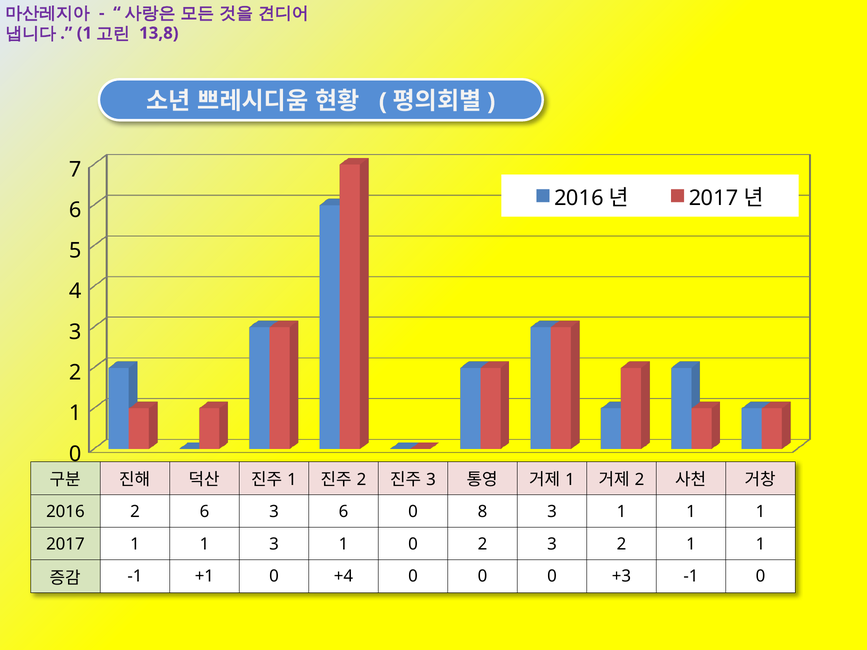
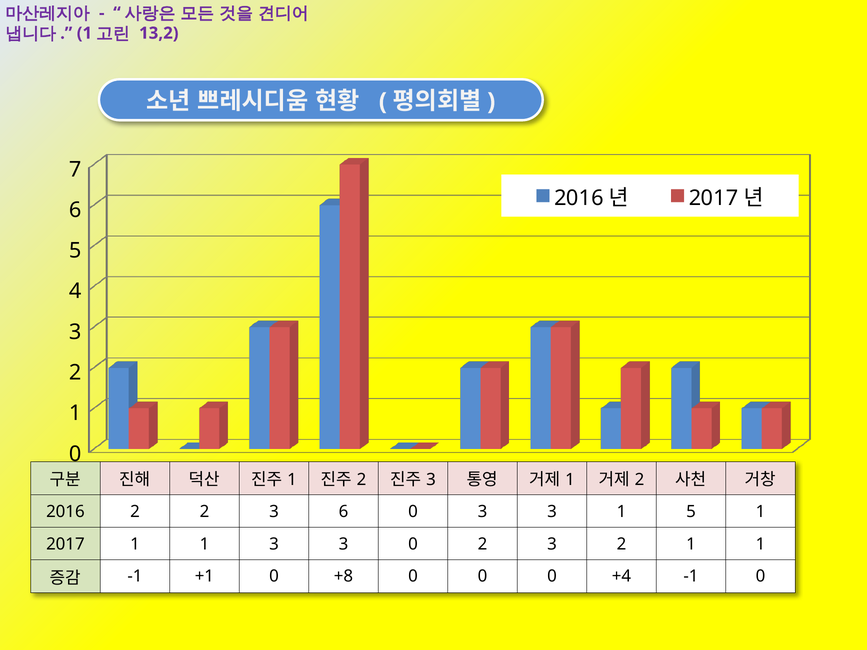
13,8: 13,8 -> 13,2 (159, 33)
2 6: 6 -> 2 (205, 512)
0 8: 8 -> 3 (482, 512)
3 1 1: 1 -> 5 (691, 512)
1 3 1: 1 -> 3 (343, 544)
+4: +4 -> +8 (343, 577)
+3: +3 -> +4 (621, 577)
